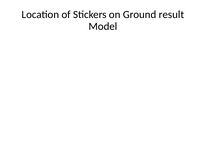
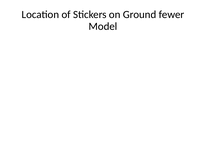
result: result -> fewer (171, 15)
